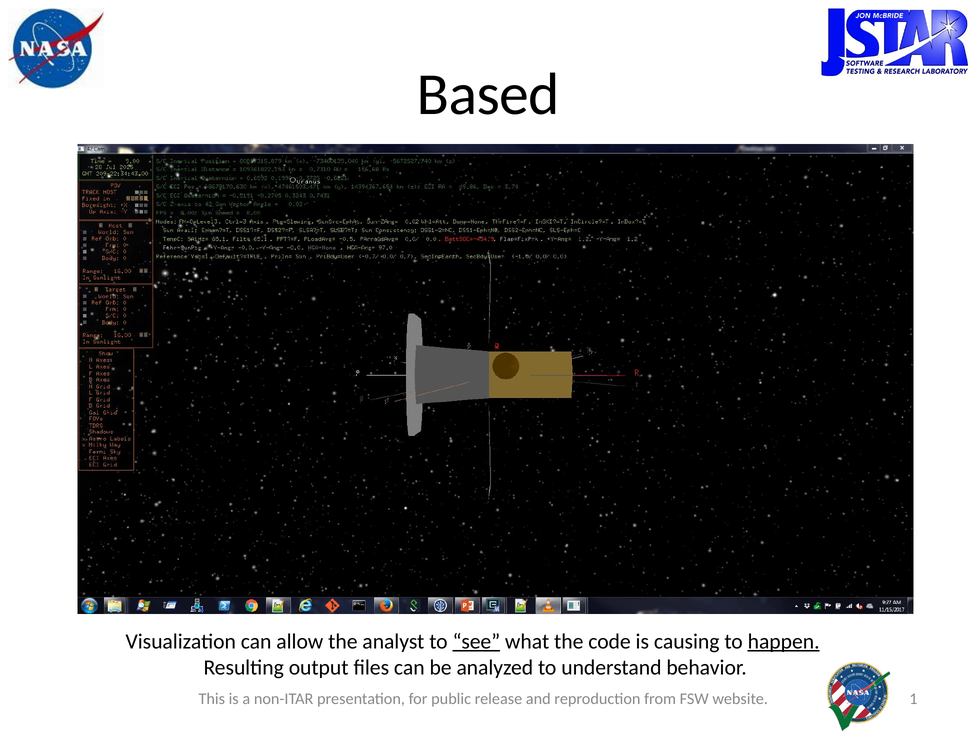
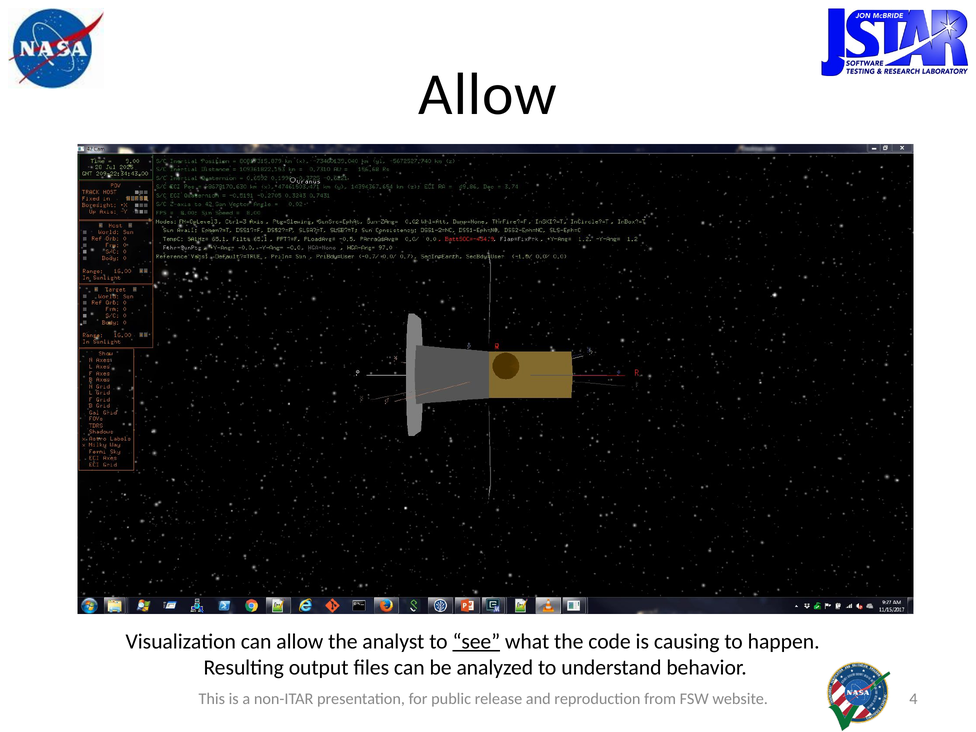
Based: Based -> Allow (488, 94)
happen underline: present -> none (784, 642)
1: 1 -> 4 (913, 699)
